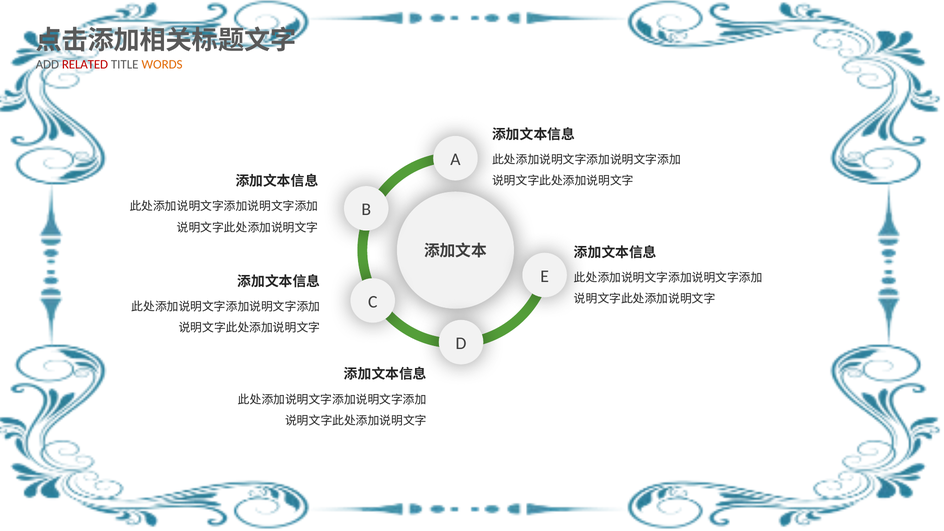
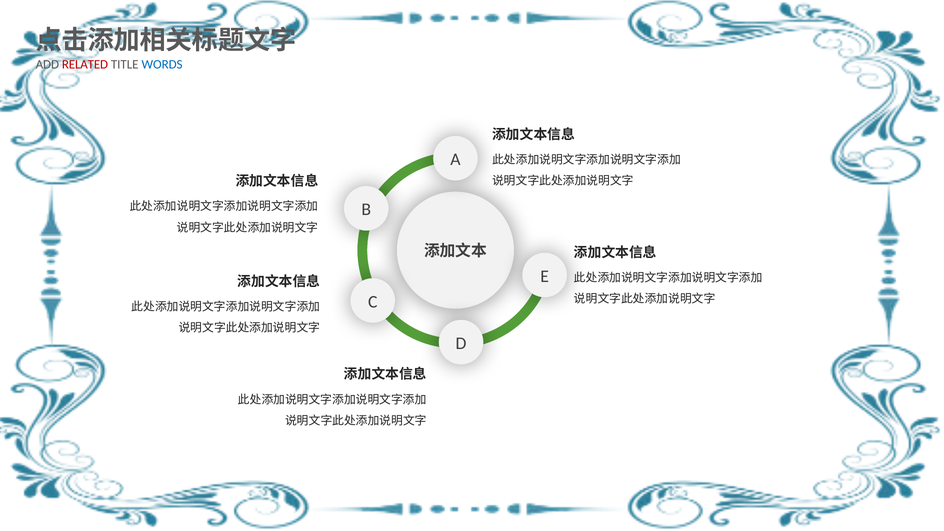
WORDS colour: orange -> blue (162, 65)
